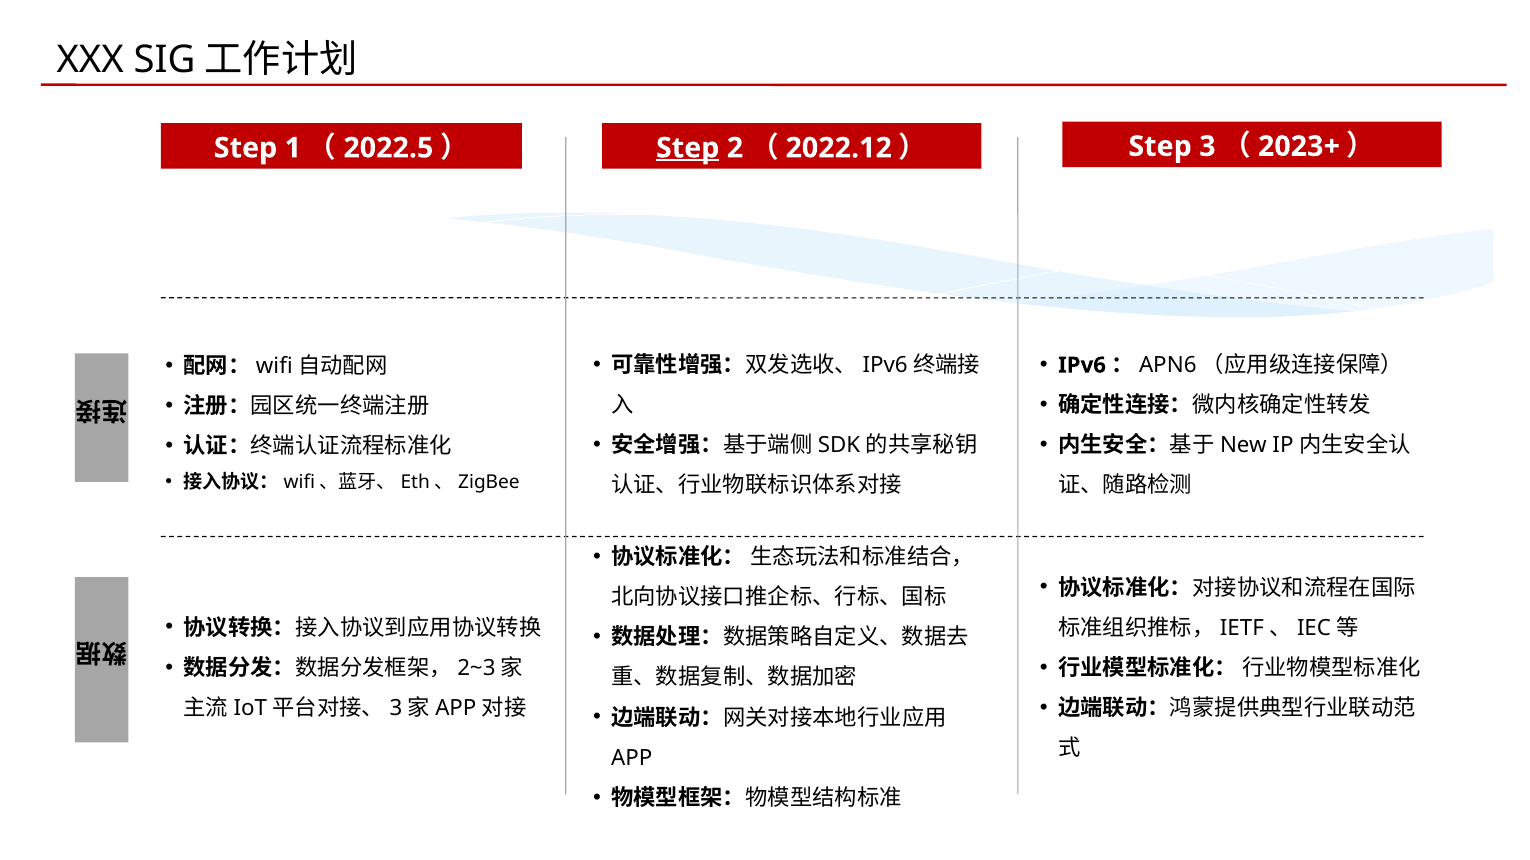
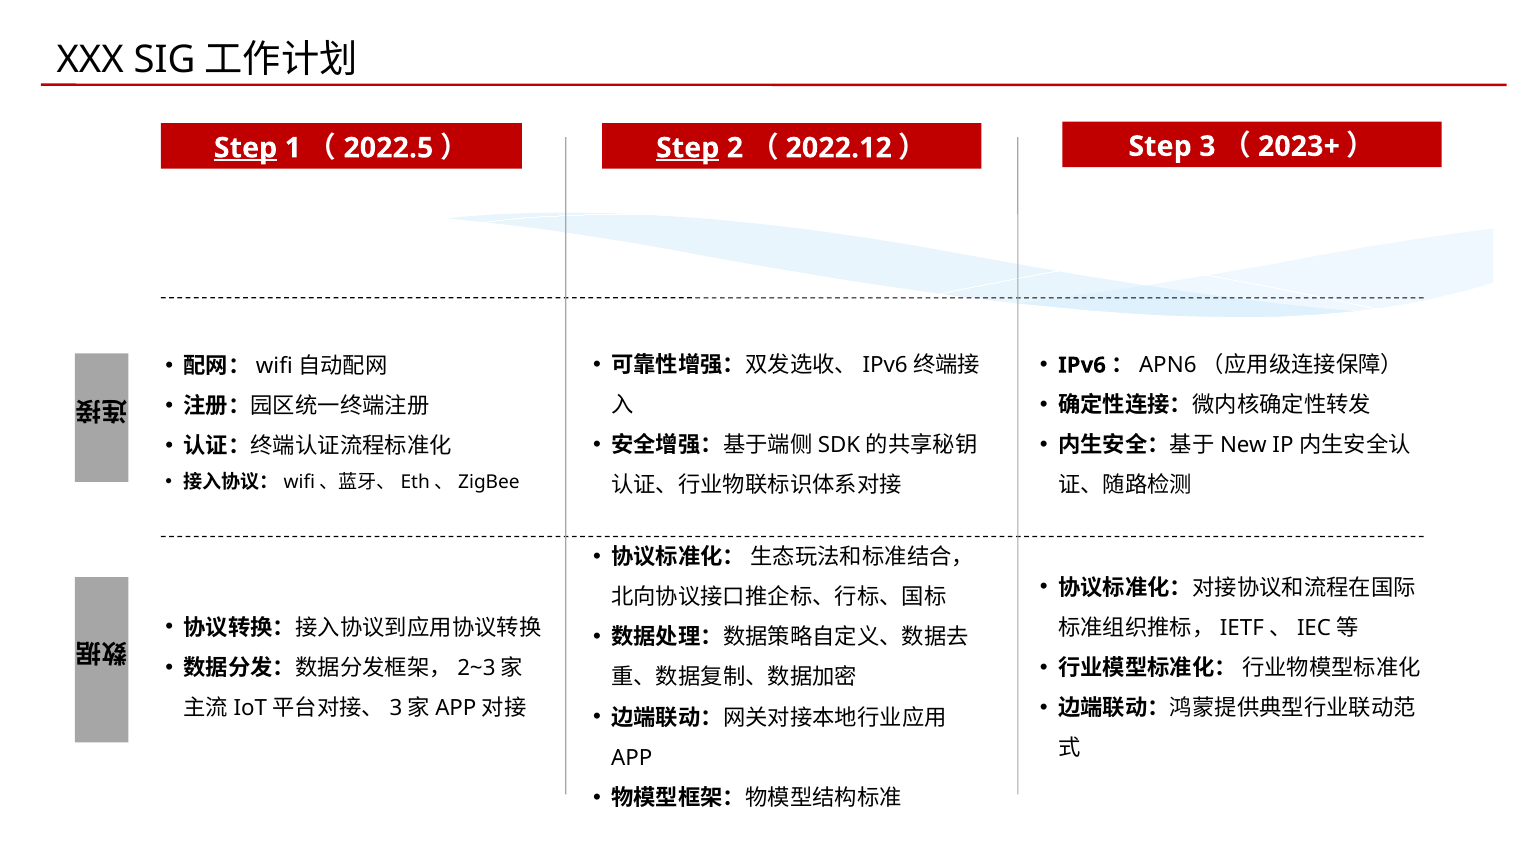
Step underline: none -> present (246, 148)
